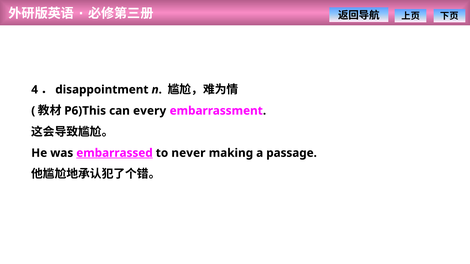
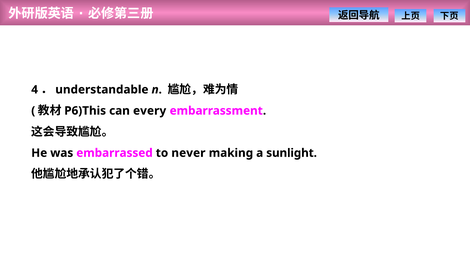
disappointment: disappointment -> understandable (102, 90)
embarrassed underline: present -> none (114, 153)
passage: passage -> sunlight (292, 153)
